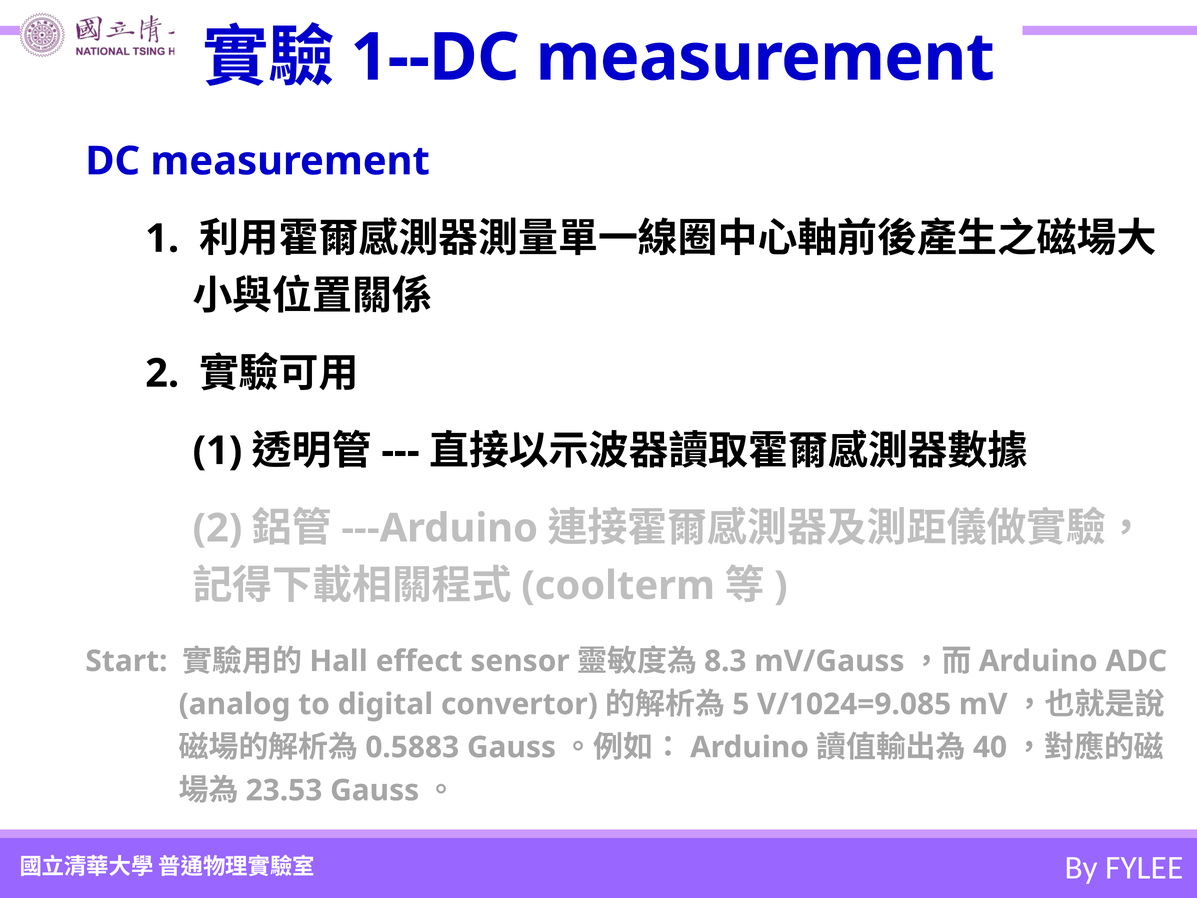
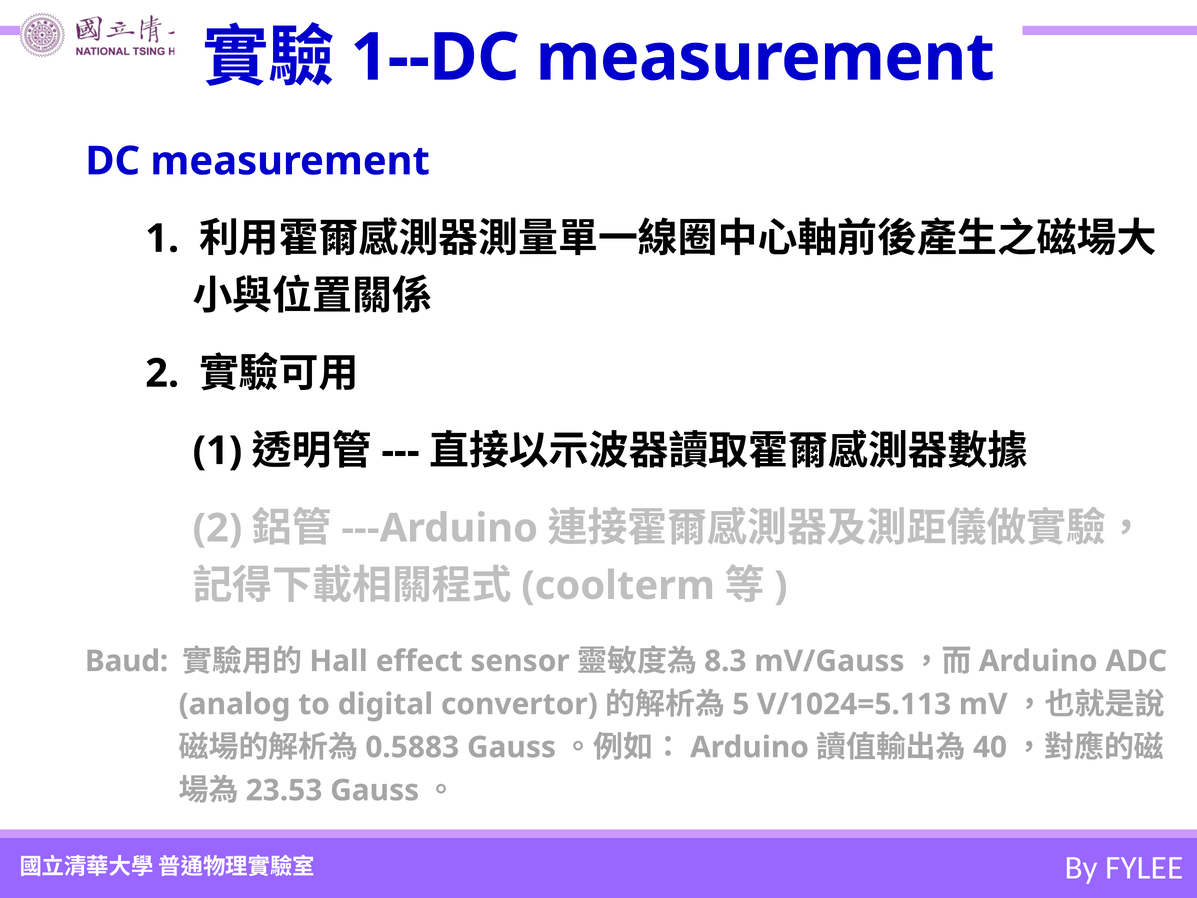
Start: Start -> Baud (127, 661)
V/1024=9.085: V/1024=9.085 -> V/1024=5.113 (854, 704)
